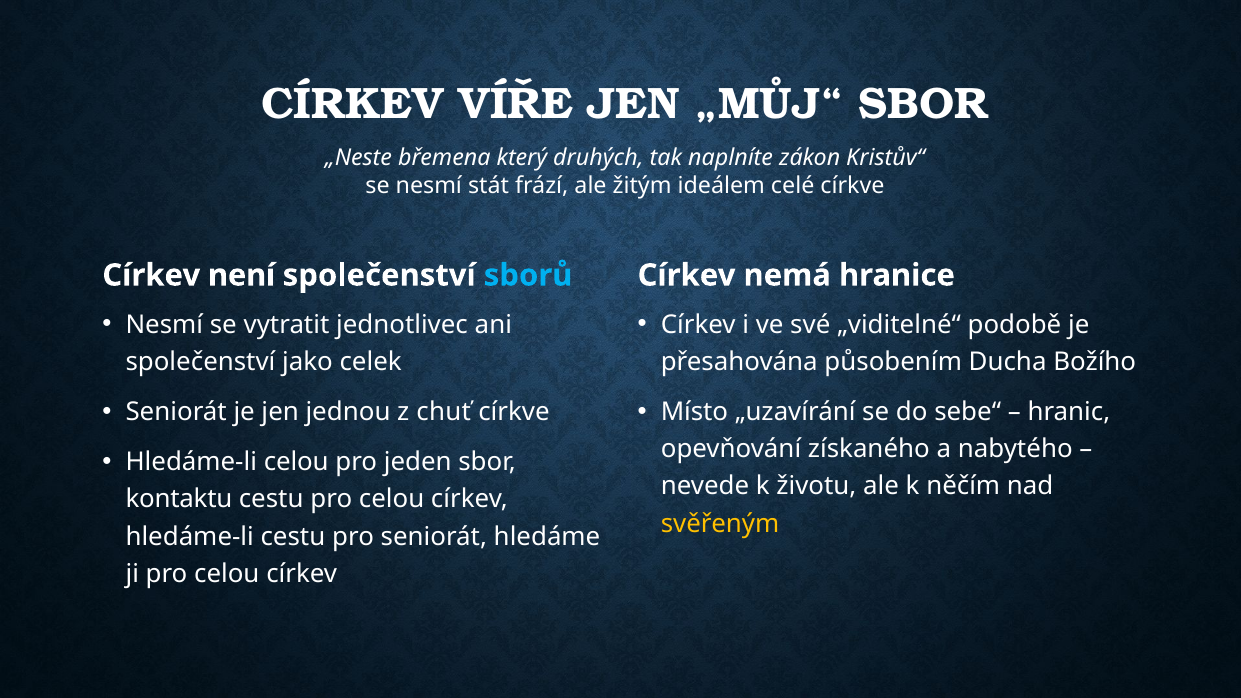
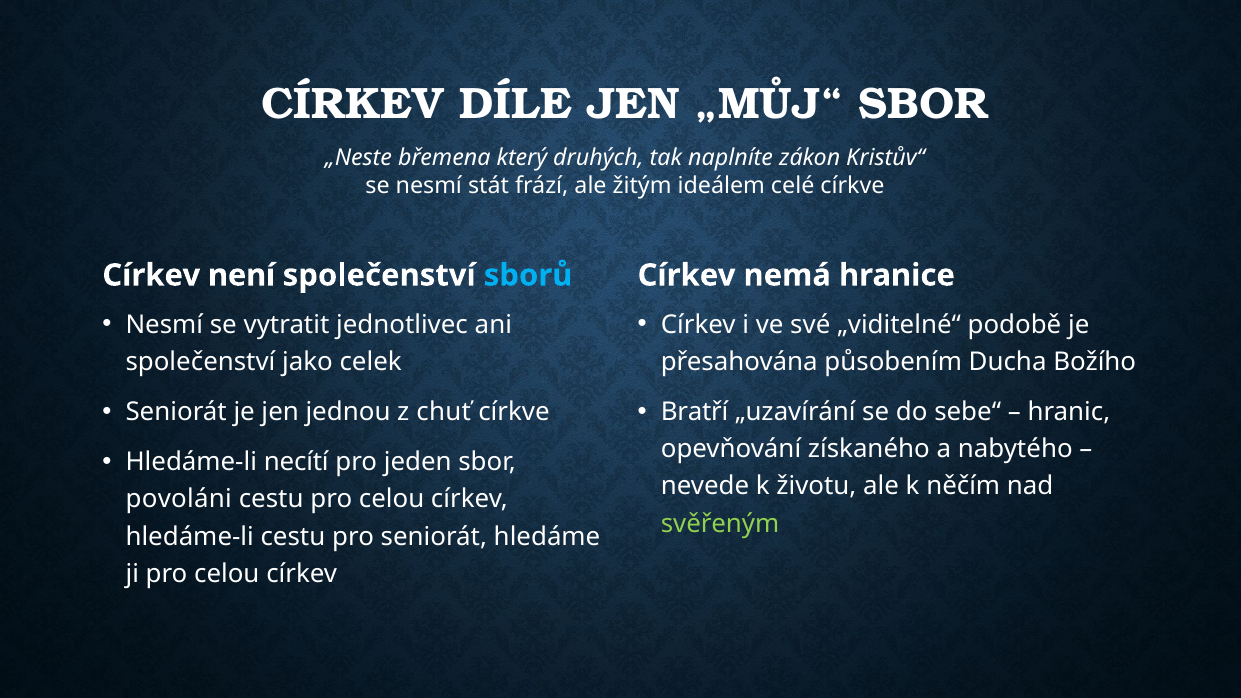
VÍŘE: VÍŘE -> DÍLE (516, 104)
Místo: Místo -> Bratří (695, 412)
Hledáme-li celou: celou -> necítí (296, 462)
kontaktu: kontaktu -> povoláni (179, 499)
svěřeným colour: yellow -> light green (720, 524)
